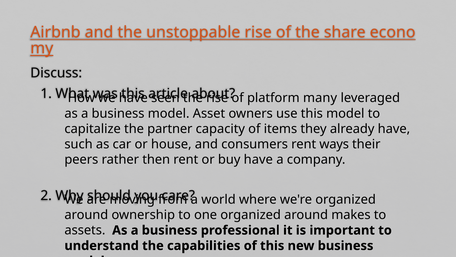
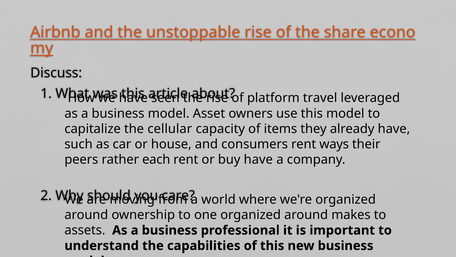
many: many -> travel (320, 98)
partner: partner -> cellular (170, 129)
then: then -> each (156, 159)
